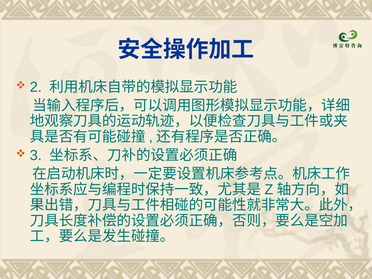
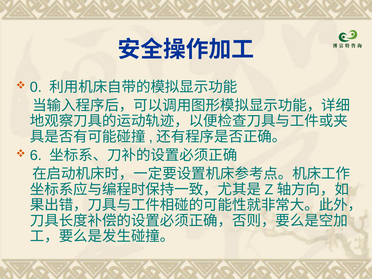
2: 2 -> 0 (36, 87)
3: 3 -> 6 (36, 155)
